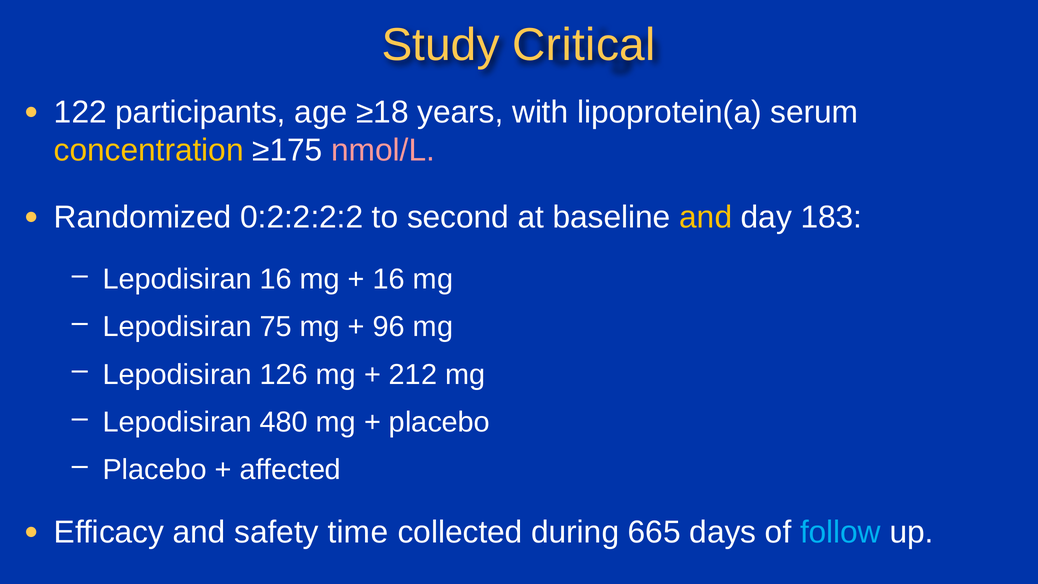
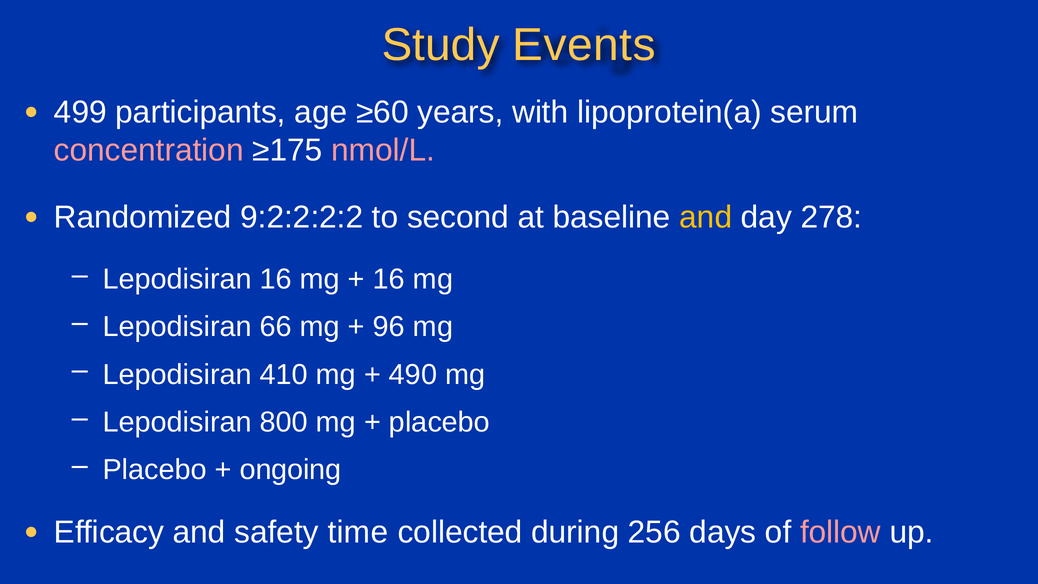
Critical: Critical -> Events (584, 45)
122: 122 -> 499 (80, 112)
≥18: ≥18 -> ≥60 (382, 112)
concentration colour: yellow -> pink (149, 150)
0:2:2:2:2: 0:2:2:2:2 -> 9:2:2:2:2 (302, 217)
183: 183 -> 278 (831, 217)
75: 75 -> 66 (276, 327)
126: 126 -> 410 (284, 374)
212: 212 -> 490 (413, 374)
480: 480 -> 800 (284, 422)
affected: affected -> ongoing (290, 470)
665: 665 -> 256 (654, 532)
follow colour: light blue -> pink (841, 532)
